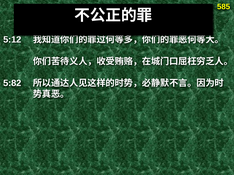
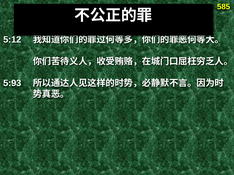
5:82: 5:82 -> 5:93 (12, 83)
